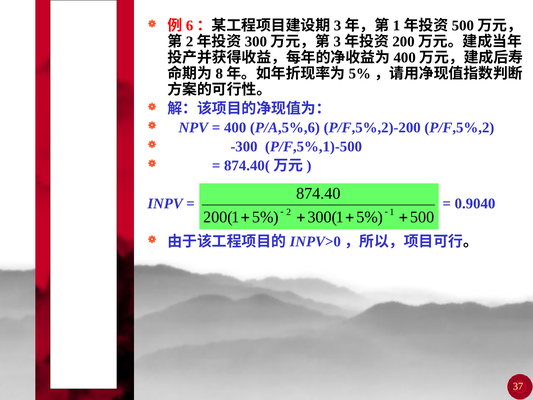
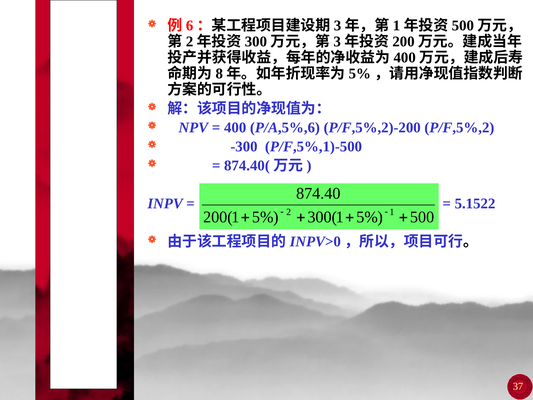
0.9040: 0.9040 -> 5.1522 (475, 203)
